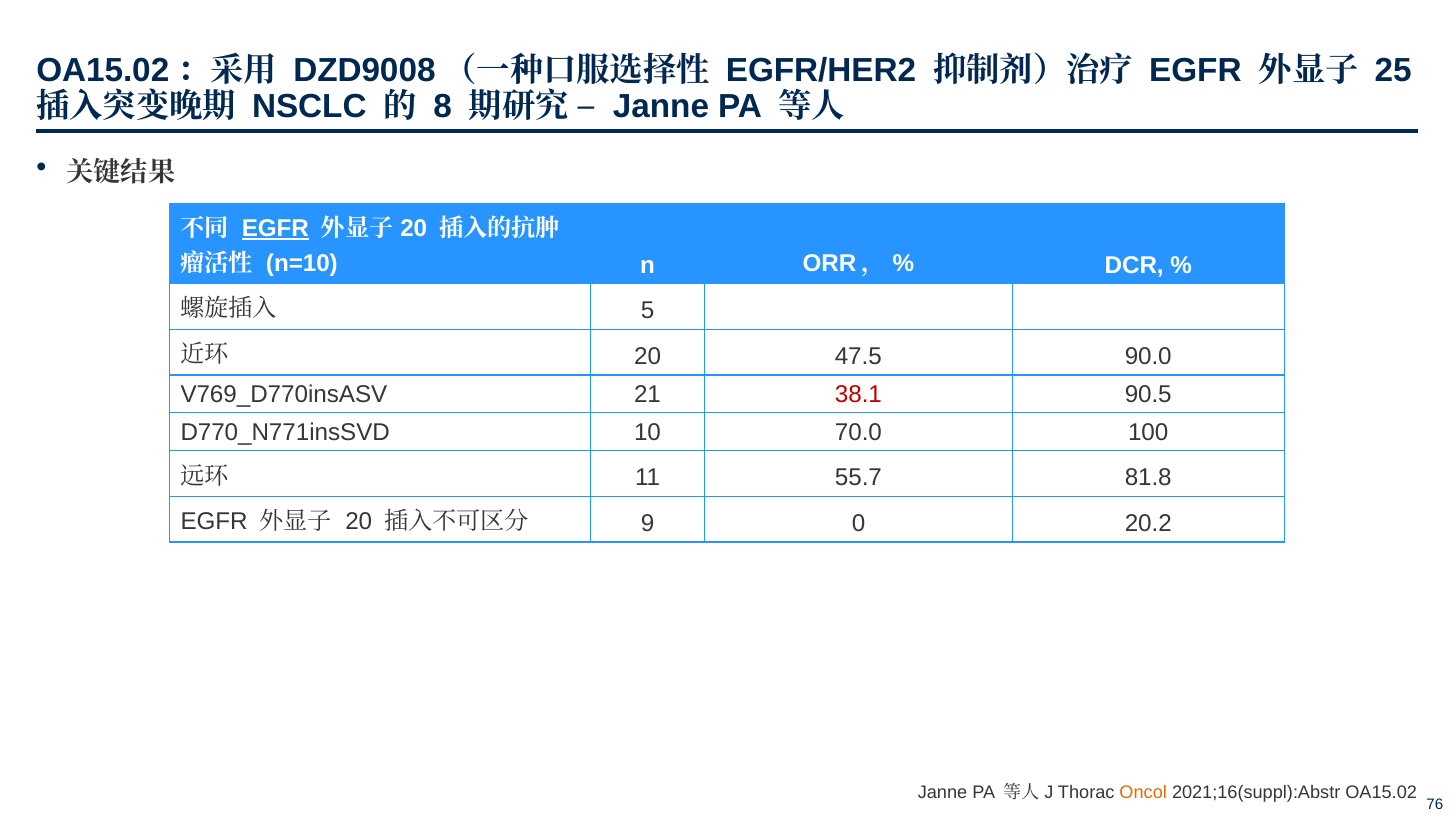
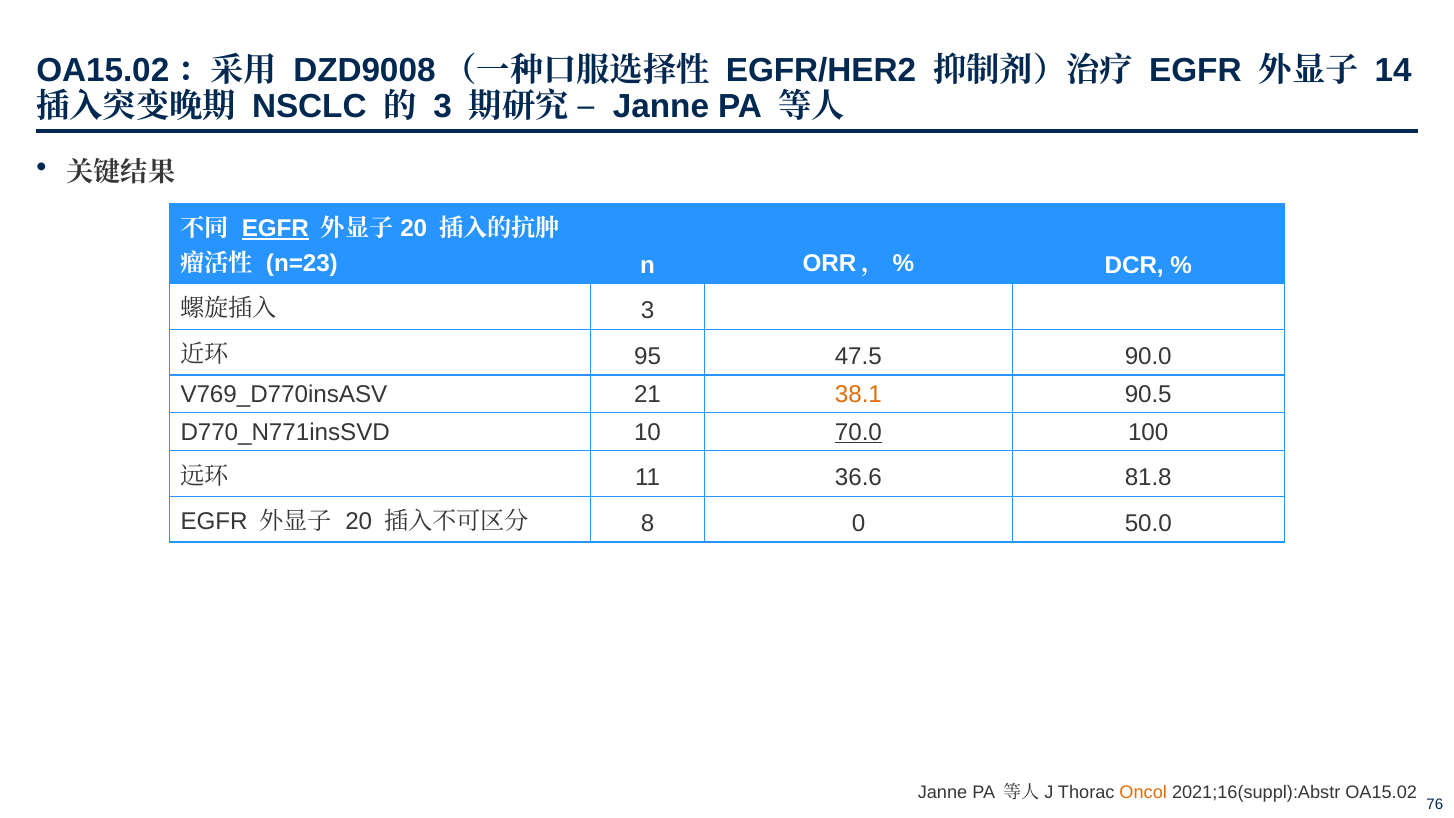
25: 25 -> 14 (1393, 71)
8: 8 -> 3 (443, 107)
n=10: n=10 -> n=23 (302, 263)
5: 5 -> 3 (648, 311)
20: 20 -> 95 (648, 356)
38.1 colour: red -> orange (858, 394)
70.0 underline: none -> present (858, 432)
55.7: 55.7 -> 36.6 (858, 478)
9: 9 -> 8 (648, 523)
20.2: 20.2 -> 50.0 (1148, 523)
